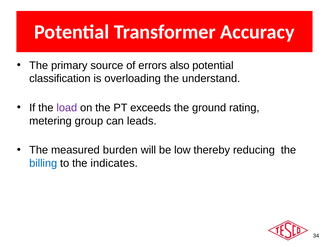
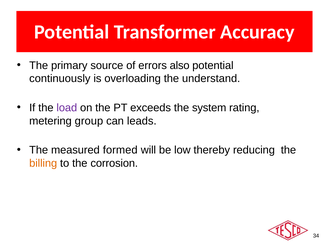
classification: classification -> continuously (60, 79)
ground: ground -> system (209, 108)
burden: burden -> formed (120, 150)
billing colour: blue -> orange (43, 163)
indicates: indicates -> corrosion (114, 163)
